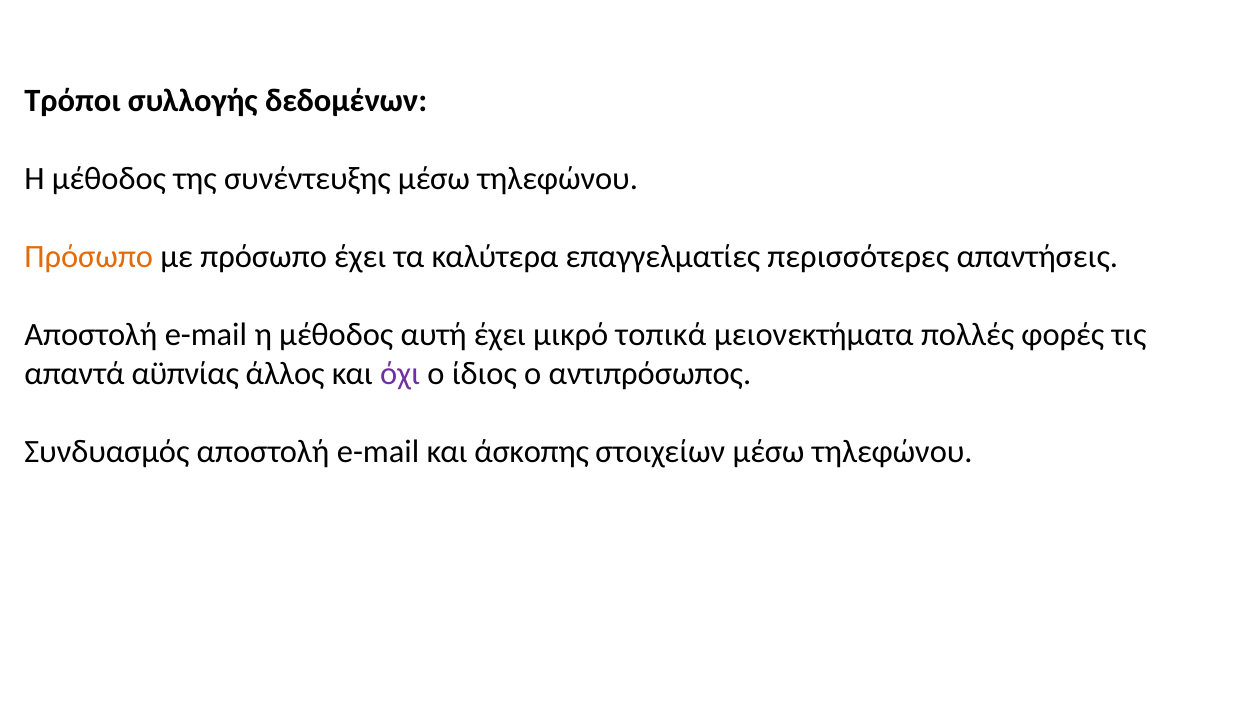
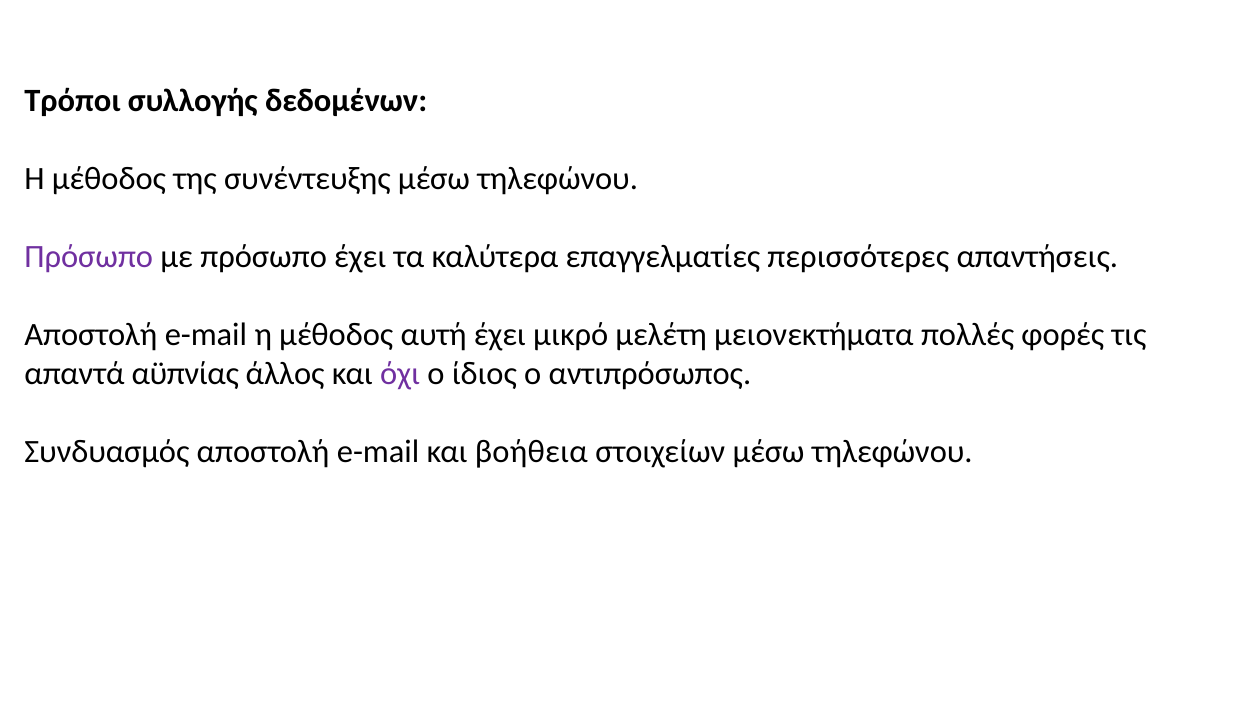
Πρόσωπο colour: orange -> purple (89, 257)
τοπικά: τοπικά -> μελέτη (661, 335)
άσκοπης: άσκοπης -> βοήθεια (531, 452)
